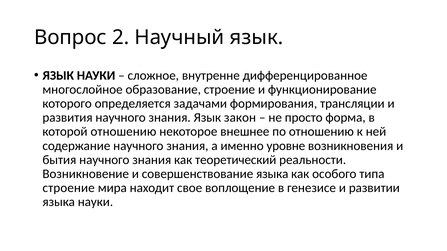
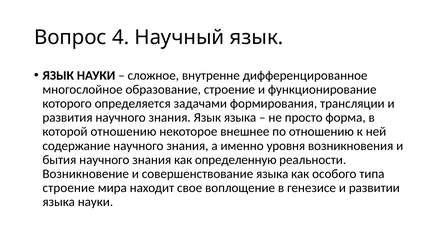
2: 2 -> 4 (121, 38)
Язык закон: закон -> языка (240, 118)
уровне: уровне -> уровня (286, 146)
теоретический: теоретический -> определенную (236, 160)
